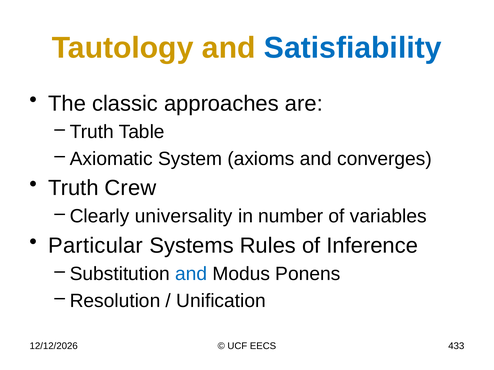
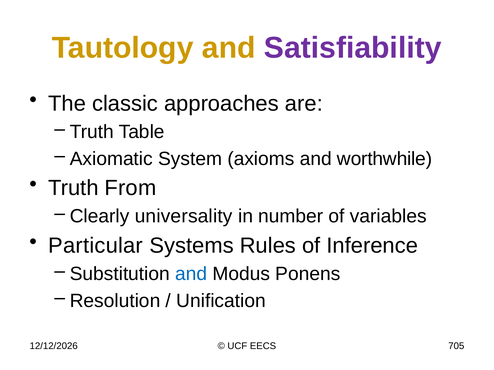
Satisfiability colour: blue -> purple (353, 48)
converges: converges -> worthwhile (385, 159)
Crew: Crew -> From (130, 188)
433: 433 -> 705 (456, 346)
